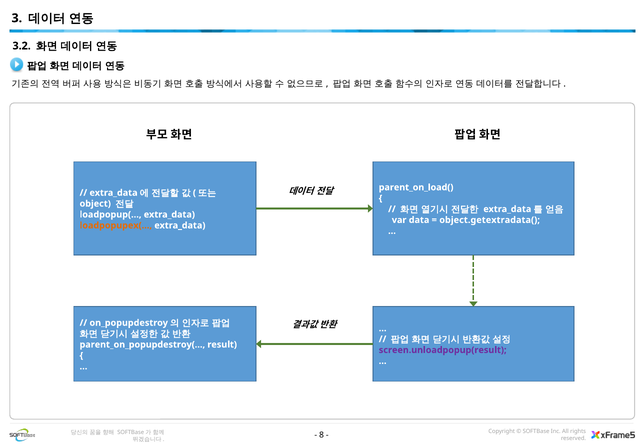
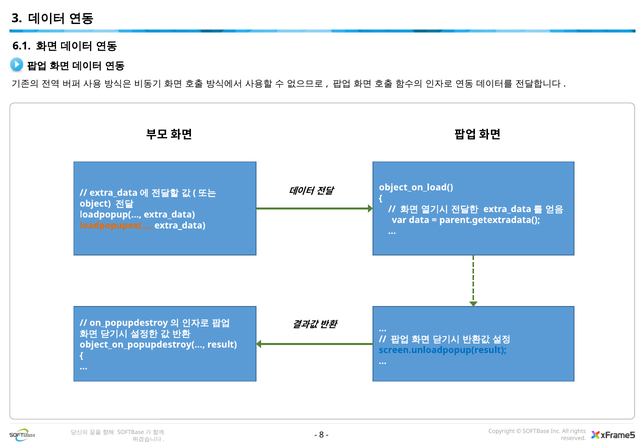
3.2: 3.2 -> 6.1 (22, 46)
parent_on_load(: parent_on_load( -> object_on_load( (416, 187)
object.getextradata(: object.getextradata( -> parent.getextradata( (490, 220)
parent_on_popupdestroy(…: parent_on_popupdestroy(… -> object_on_popupdestroy(… (142, 345)
screen.unloadpopup(result colour: purple -> blue (443, 350)
